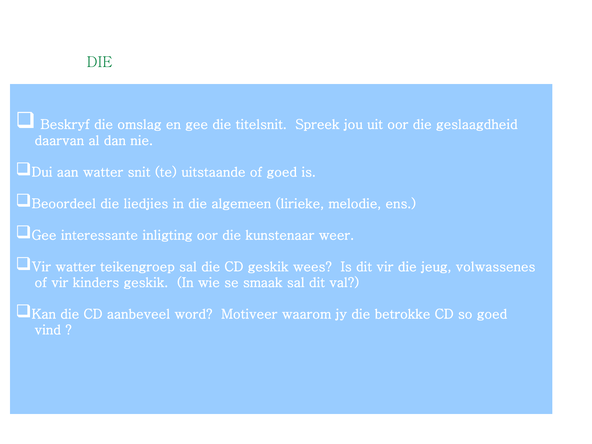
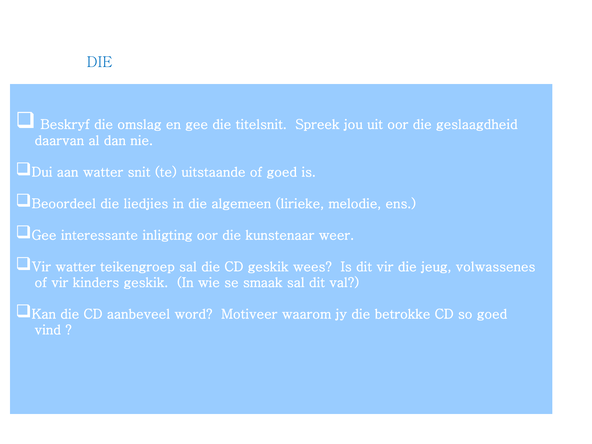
DIE colour: green -> blue (99, 62)
